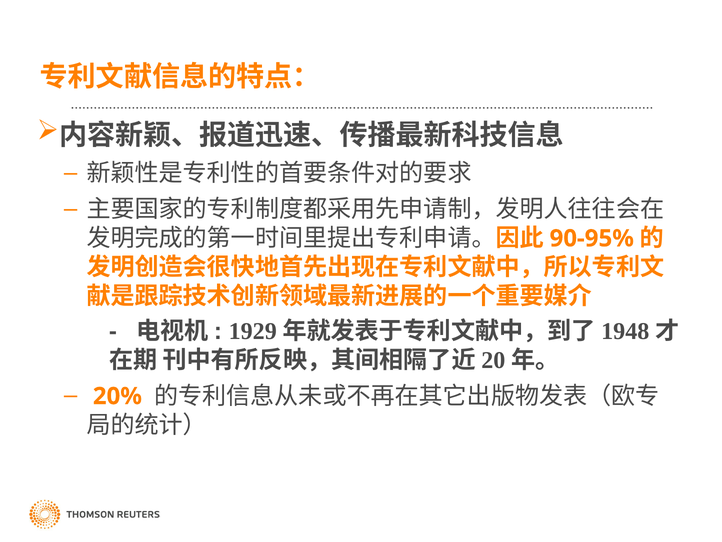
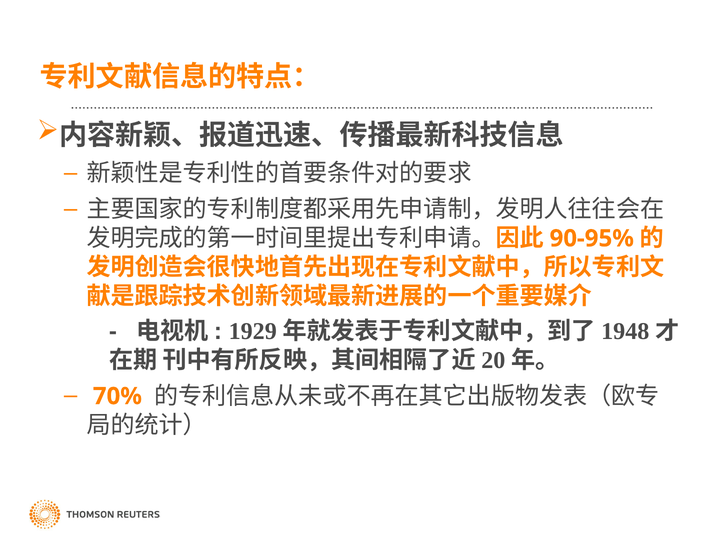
20%: 20% -> 70% (117, 396)
